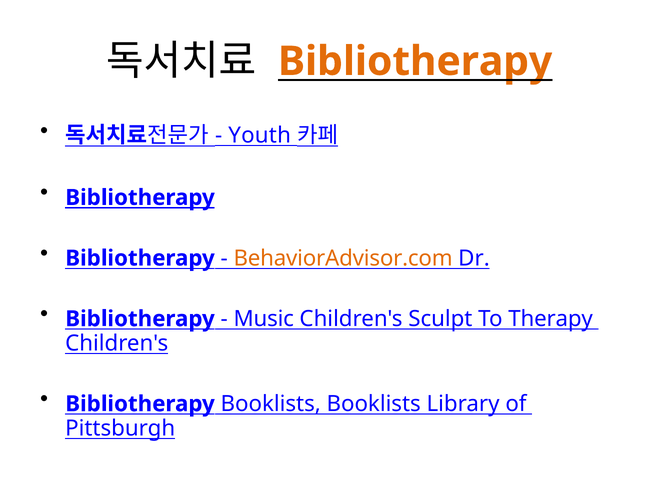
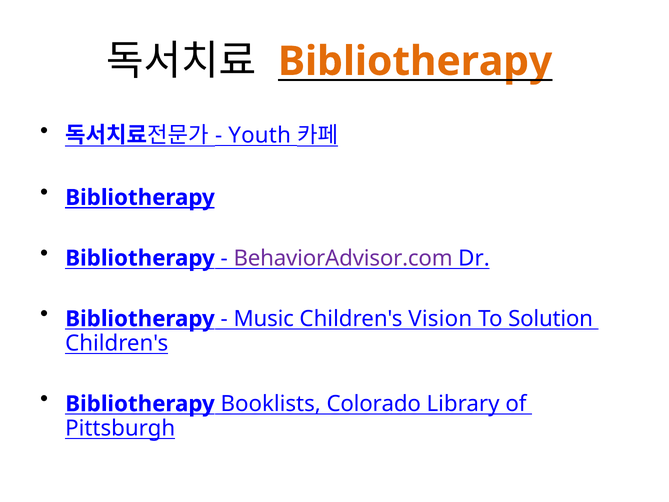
BehaviorAdvisor.com colour: orange -> purple (343, 258)
Sculpt: Sculpt -> Vision (440, 319)
Therapy: Therapy -> Solution (551, 319)
Booklists Booklists: Booklists -> Colorado (374, 404)
